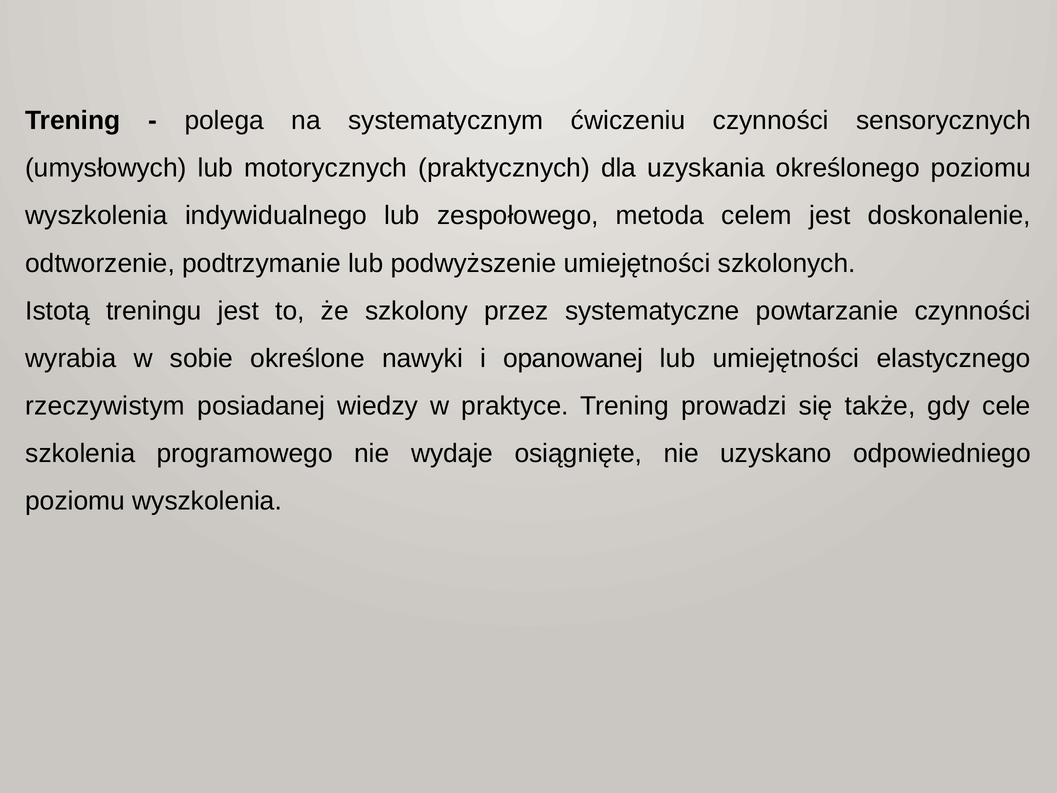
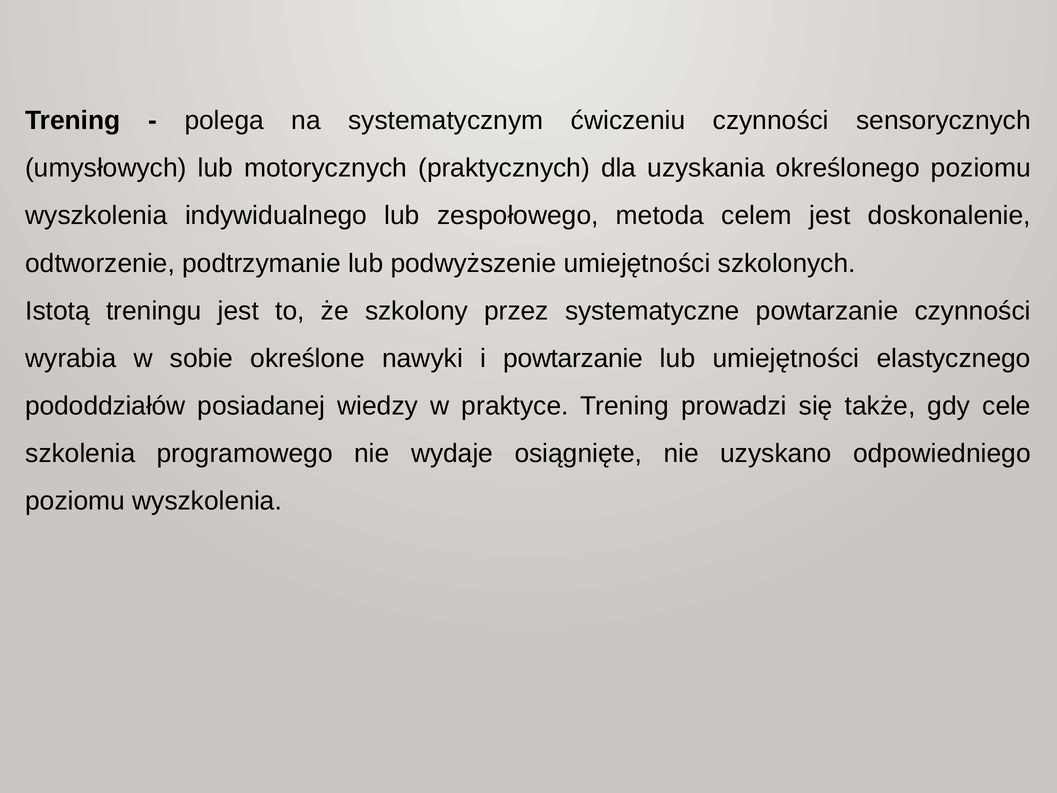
i opanowanej: opanowanej -> powtarzanie (573, 358)
rzeczywistym: rzeczywistym -> pododdziałów (105, 406)
